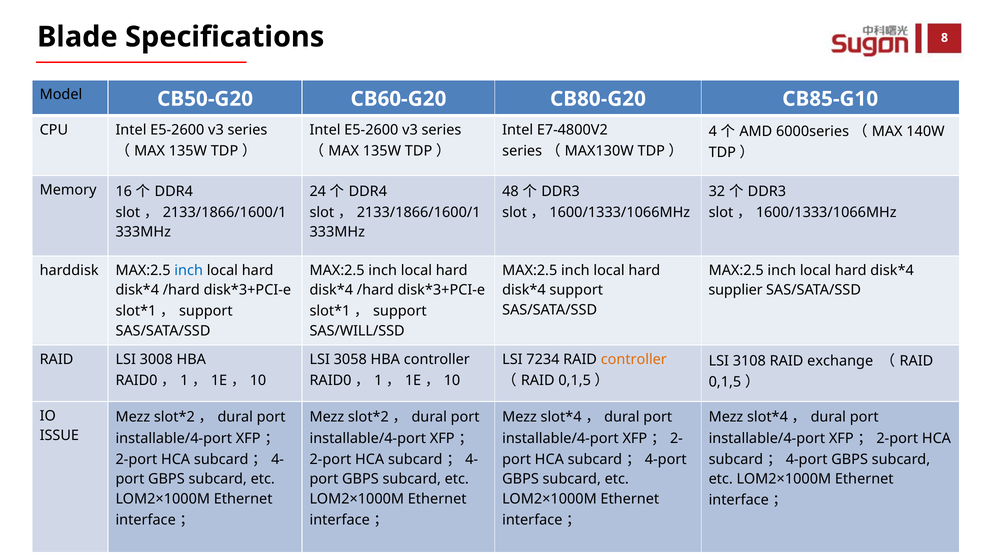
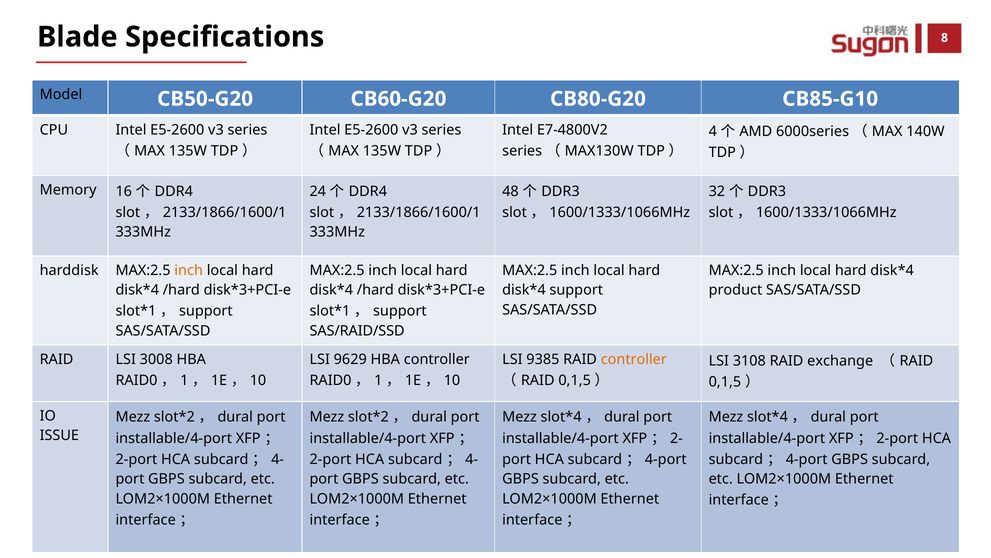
inch colour: blue -> orange (189, 270)
supplier: supplier -> product (735, 290)
SAS/WILL/SSD: SAS/WILL/SSD -> SAS/RAID/SSD (357, 331)
3058: 3058 -> 9629 (350, 359)
7234: 7234 -> 9385 (543, 359)
